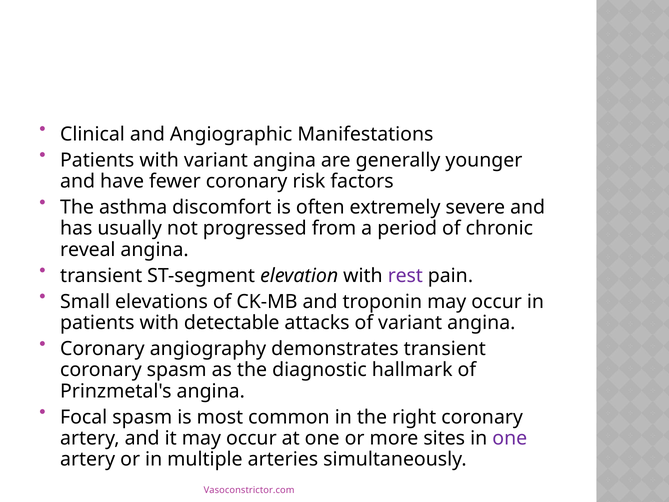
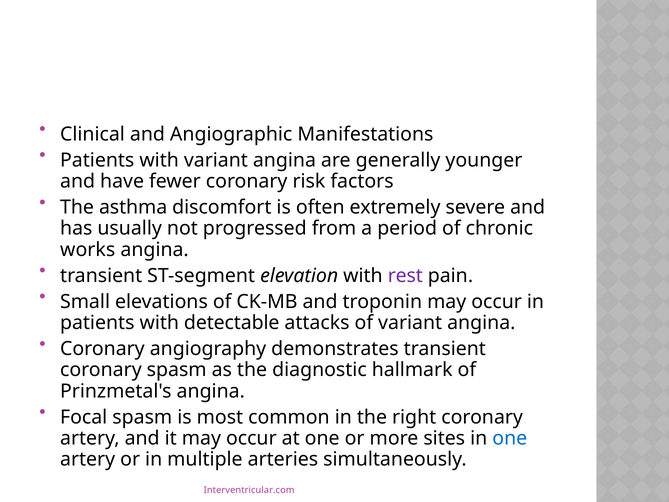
reveal: reveal -> works (88, 249)
one colour: purple -> blue (510, 438)
Vasoconstrictor.com: Vasoconstrictor.com -> Interventricular.com (249, 490)
